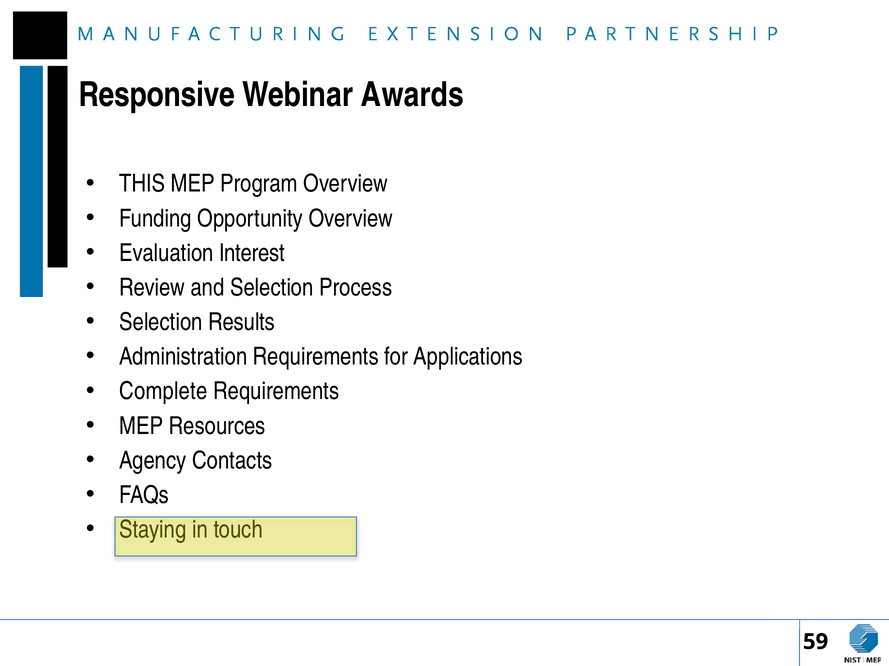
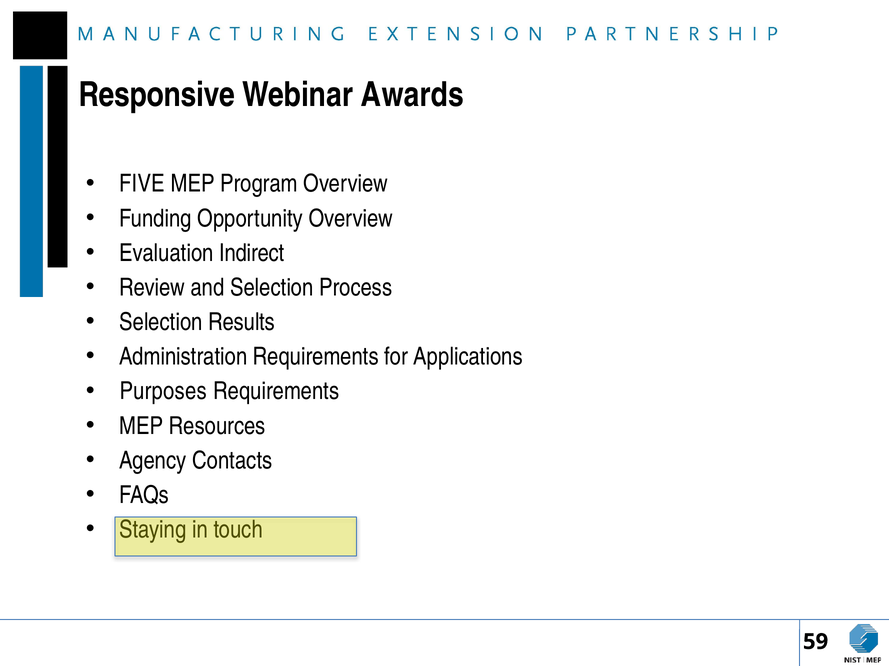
THIS: THIS -> FIVE (142, 184)
Interest: Interest -> Indirect (252, 253)
Complete: Complete -> Purposes (163, 392)
